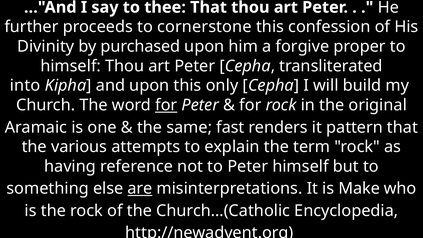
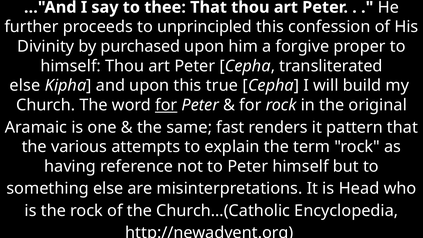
cornerstone: cornerstone -> unprincipled (205, 27)
into: into -> else (25, 86)
only: only -> true (222, 86)
are underline: present -> none (140, 189)
Make: Make -> Head (359, 189)
